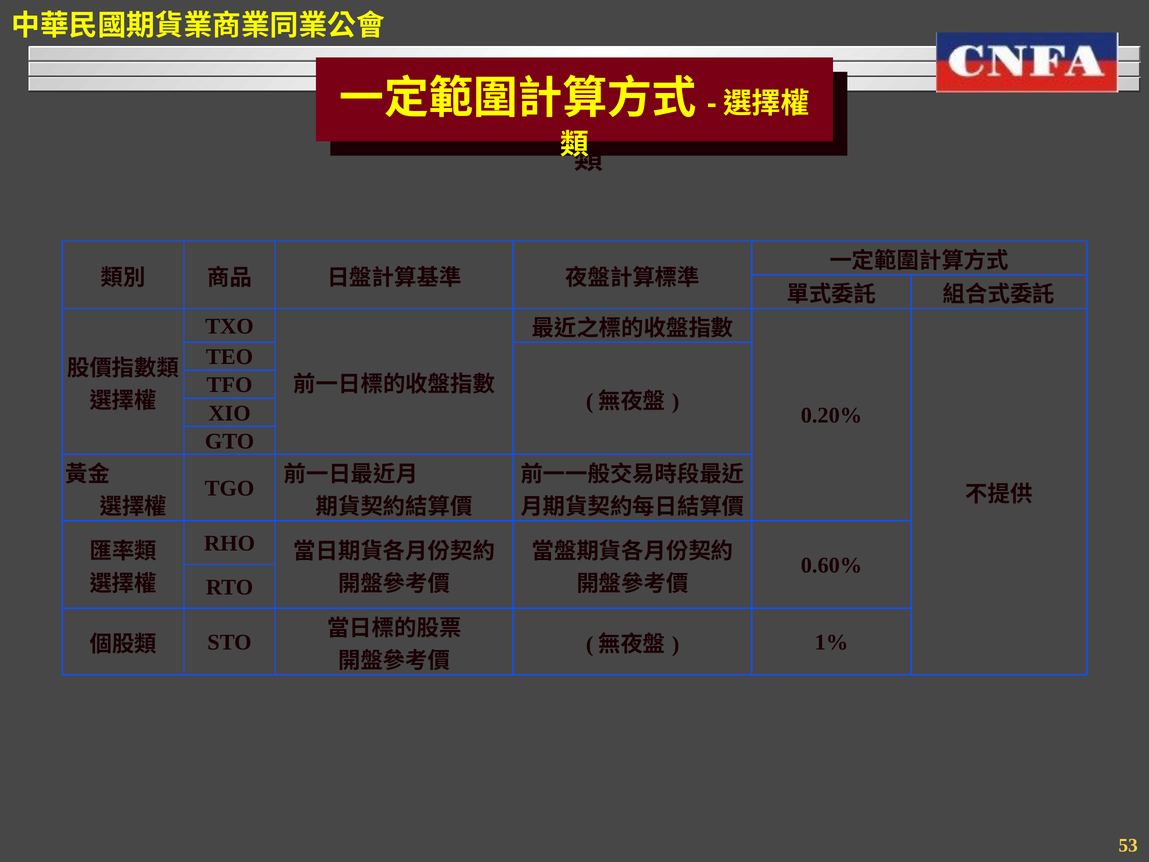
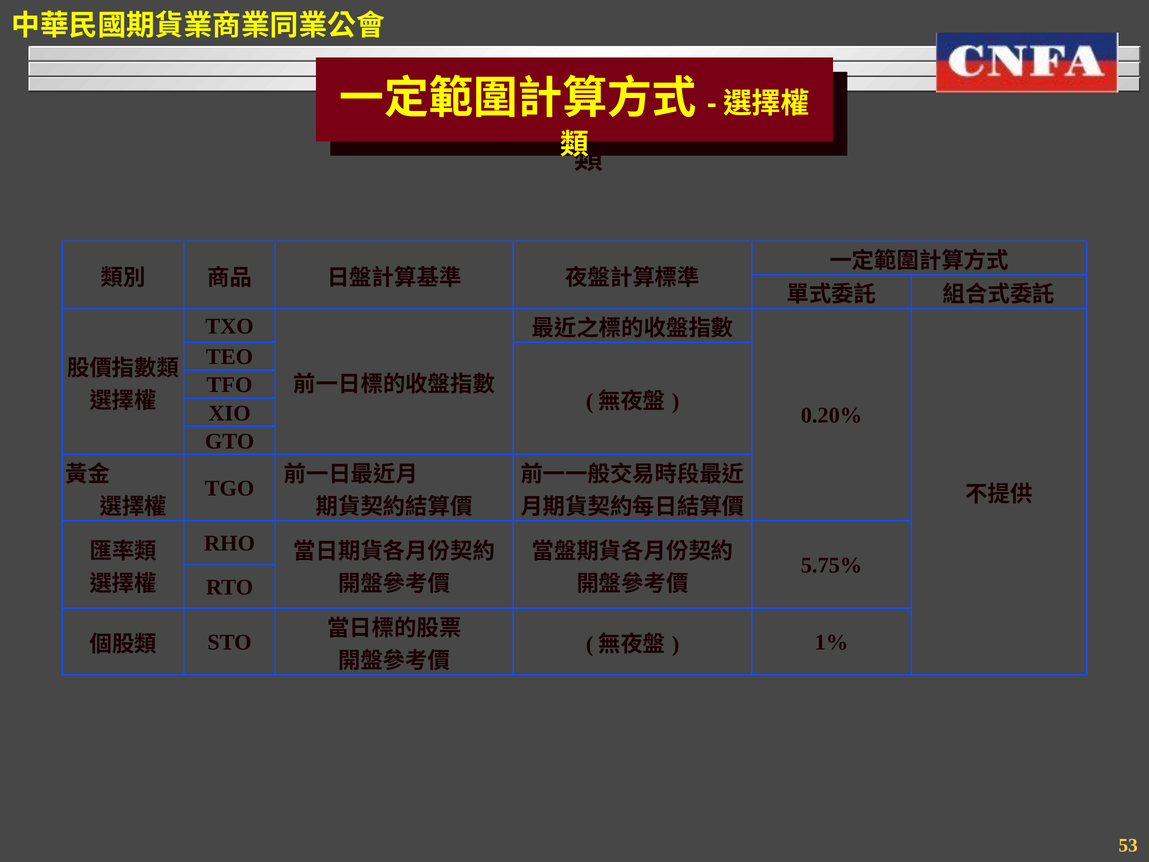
0.60%: 0.60% -> 5.75% (831, 565)
